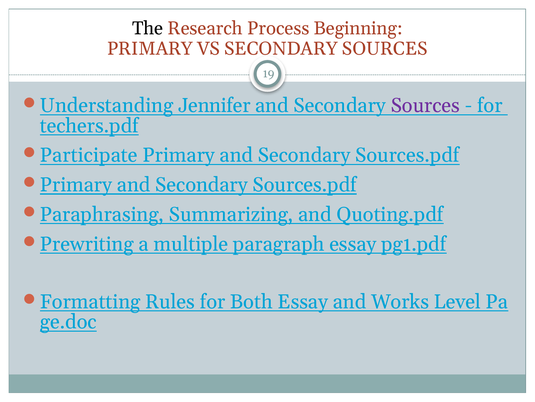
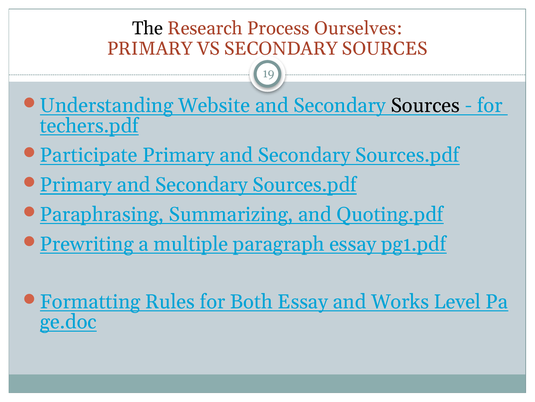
Beginning: Beginning -> Ourselves (358, 28)
Jennifer: Jennifer -> Website (214, 105)
Sources colour: purple -> black (425, 105)
